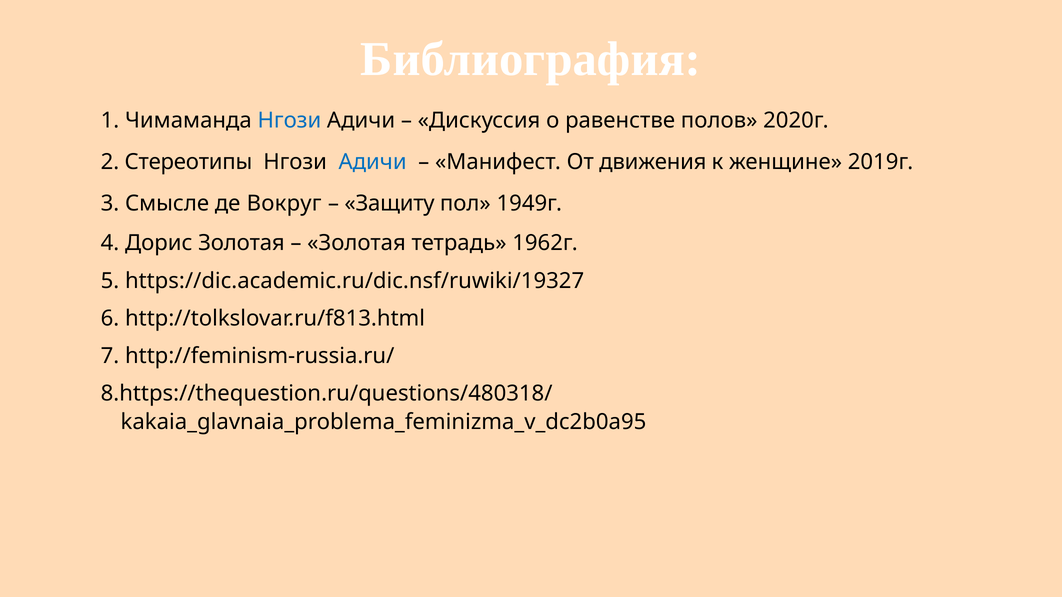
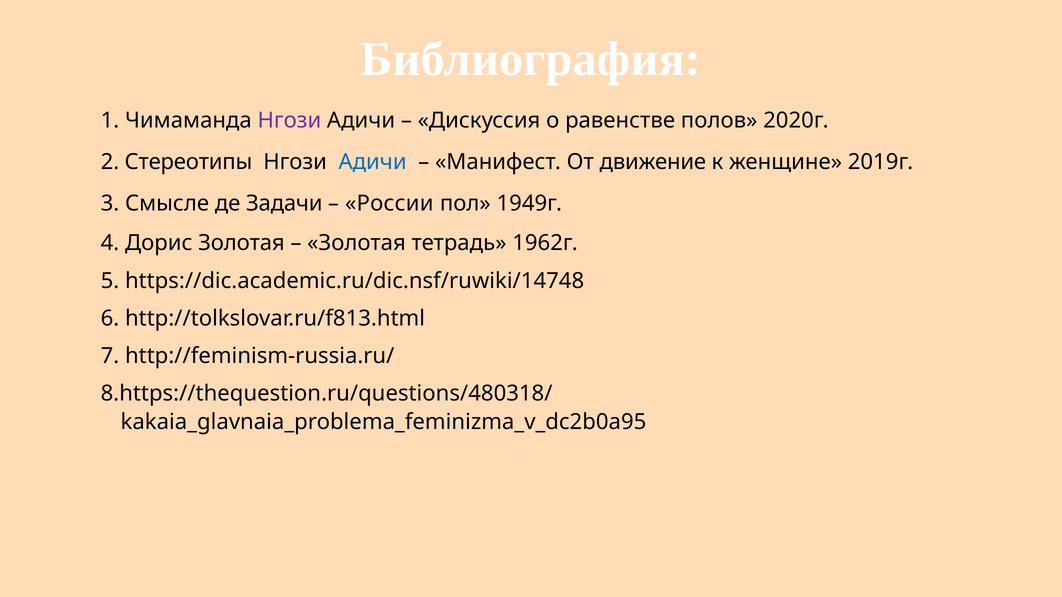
Нгози colour: blue -> purple (289, 120)
движения: движения -> движение (653, 162)
Вокруг: Вокруг -> Задачи (284, 204)
Защиту: Защиту -> России (389, 204)
https://dic.academic.ru/dic.nsf/ruwiki/19327: https://dic.academic.ru/dic.nsf/ruwiki/19327 -> https://dic.academic.ru/dic.nsf/ruwiki/14748 (355, 281)
